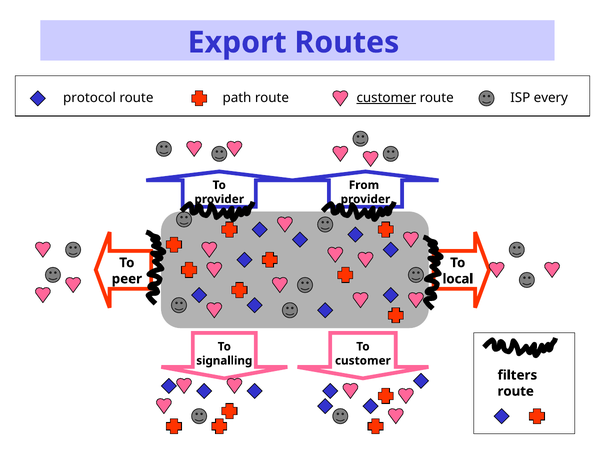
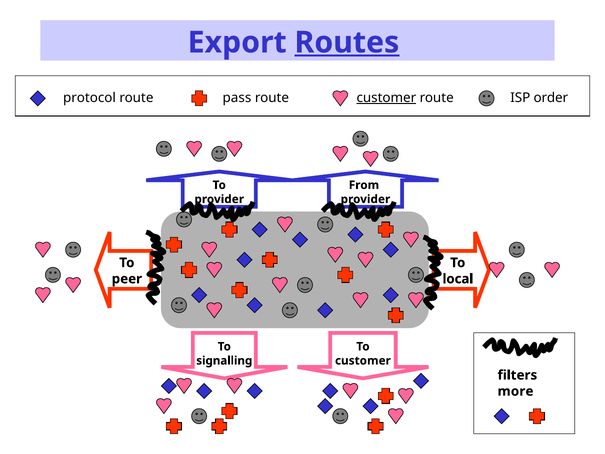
Routes underline: none -> present (347, 42)
path: path -> pass (237, 98)
every: every -> order (551, 98)
route: route -> more (516, 391)
